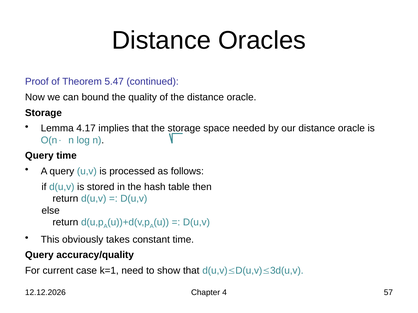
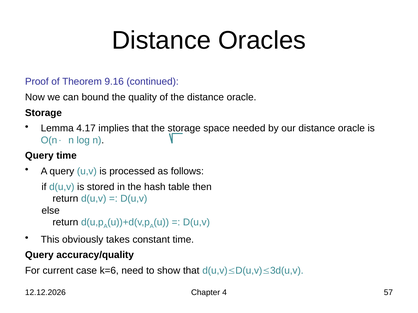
5.47: 5.47 -> 9.16 (114, 82)
k=1: k=1 -> k=6 (109, 271)
